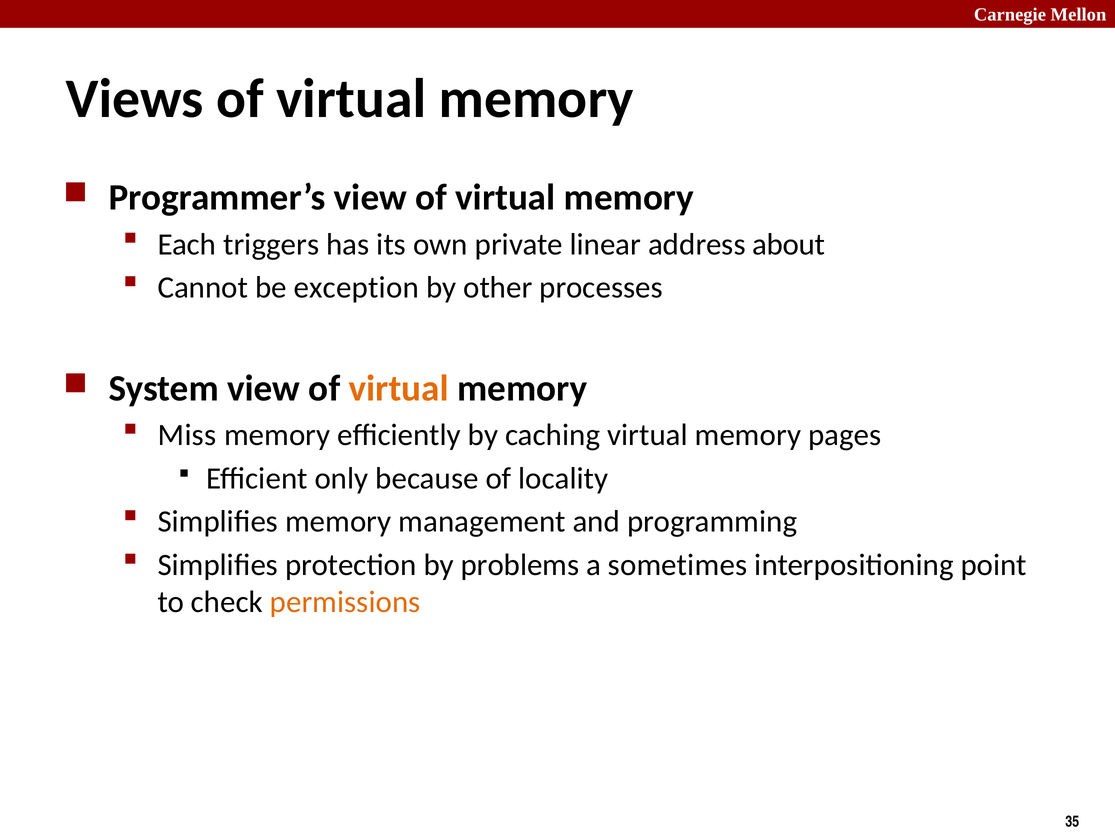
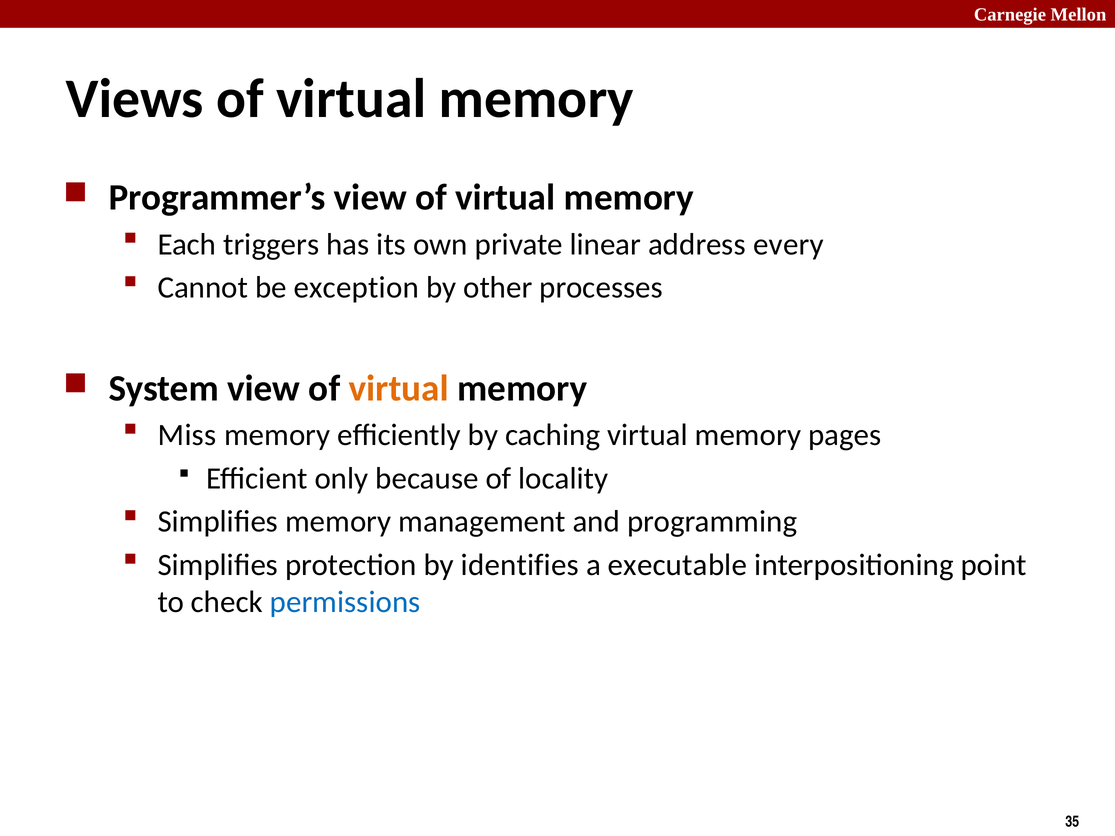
about: about -> every (788, 244)
problems: problems -> identifies (520, 565)
sometimes: sometimes -> executable (678, 565)
permissions colour: orange -> blue (345, 602)
